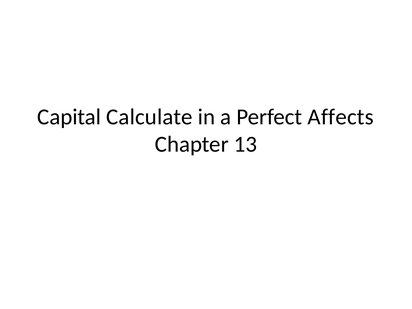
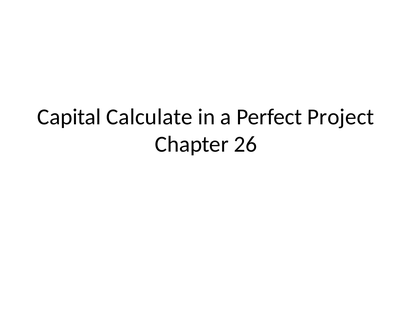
Affects: Affects -> Project (341, 117)
13: 13 -> 26 (245, 144)
